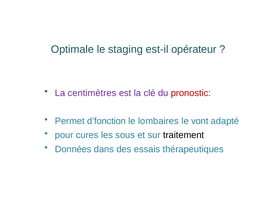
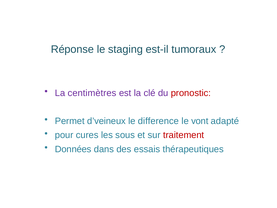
Optimale: Optimale -> Réponse (72, 49)
opérateur: opérateur -> tumoraux (194, 49)
d’fonction: d’fonction -> d’veineux (106, 121)
lombaires: lombaires -> difference (158, 121)
traitement colour: black -> red (184, 135)
